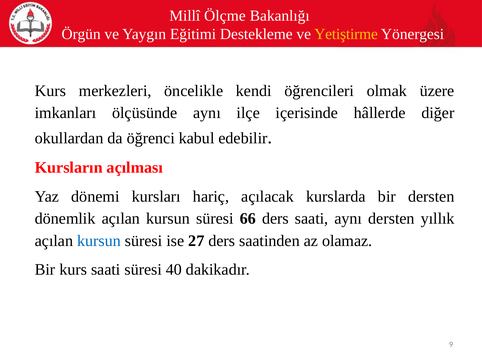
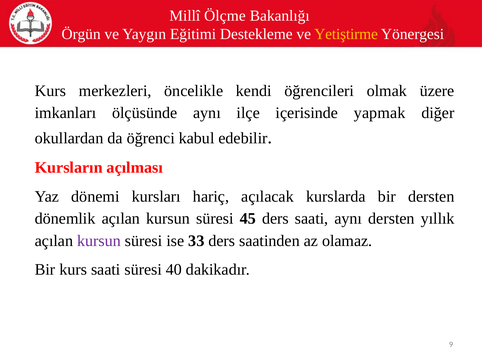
hâllerde: hâllerde -> yapmak (380, 113)
66: 66 -> 45 (248, 219)
kursun colour: blue -> purple (99, 241)
27: 27 -> 33 (196, 241)
